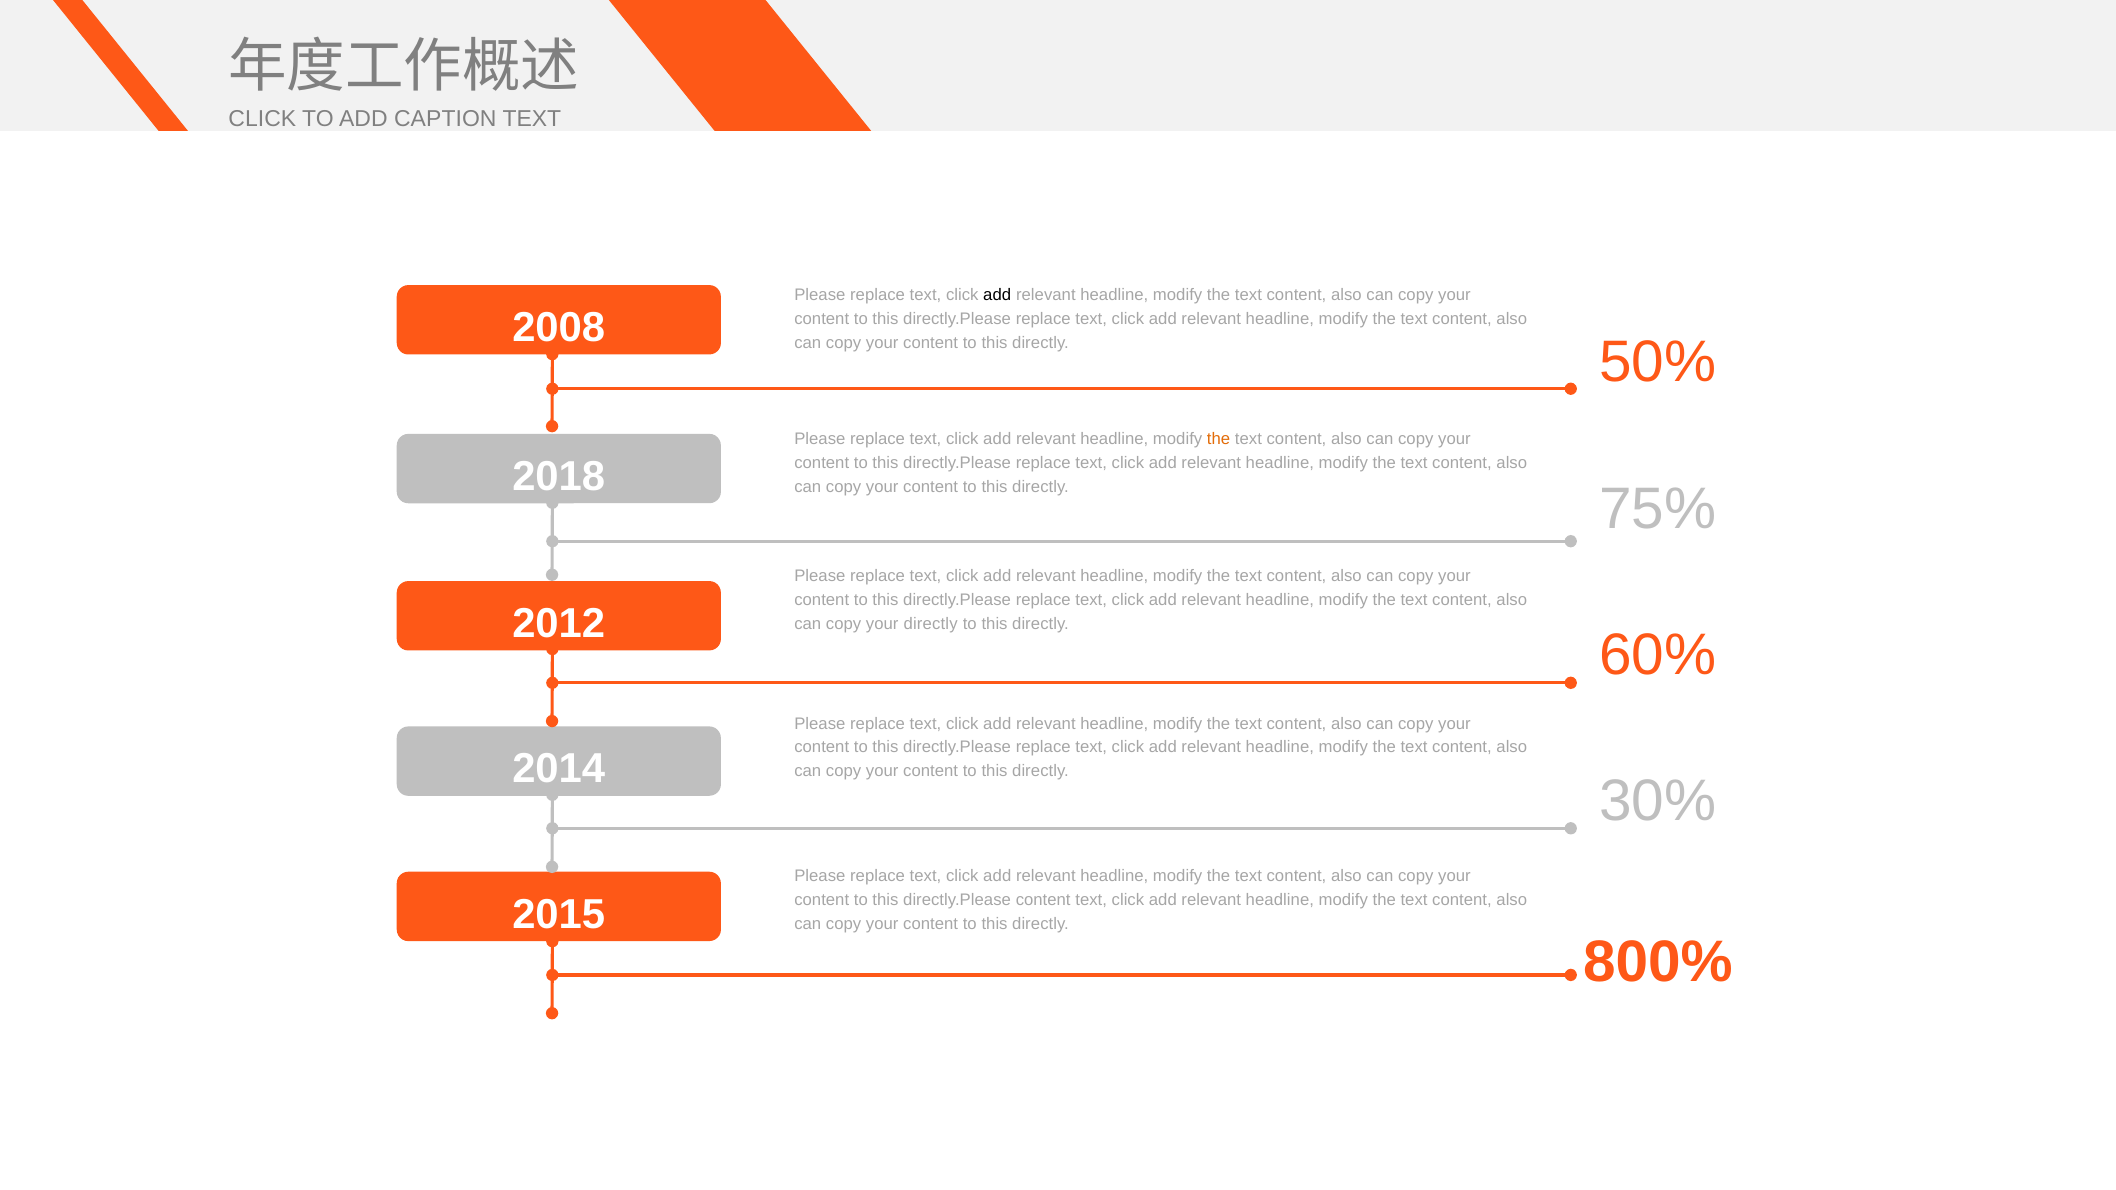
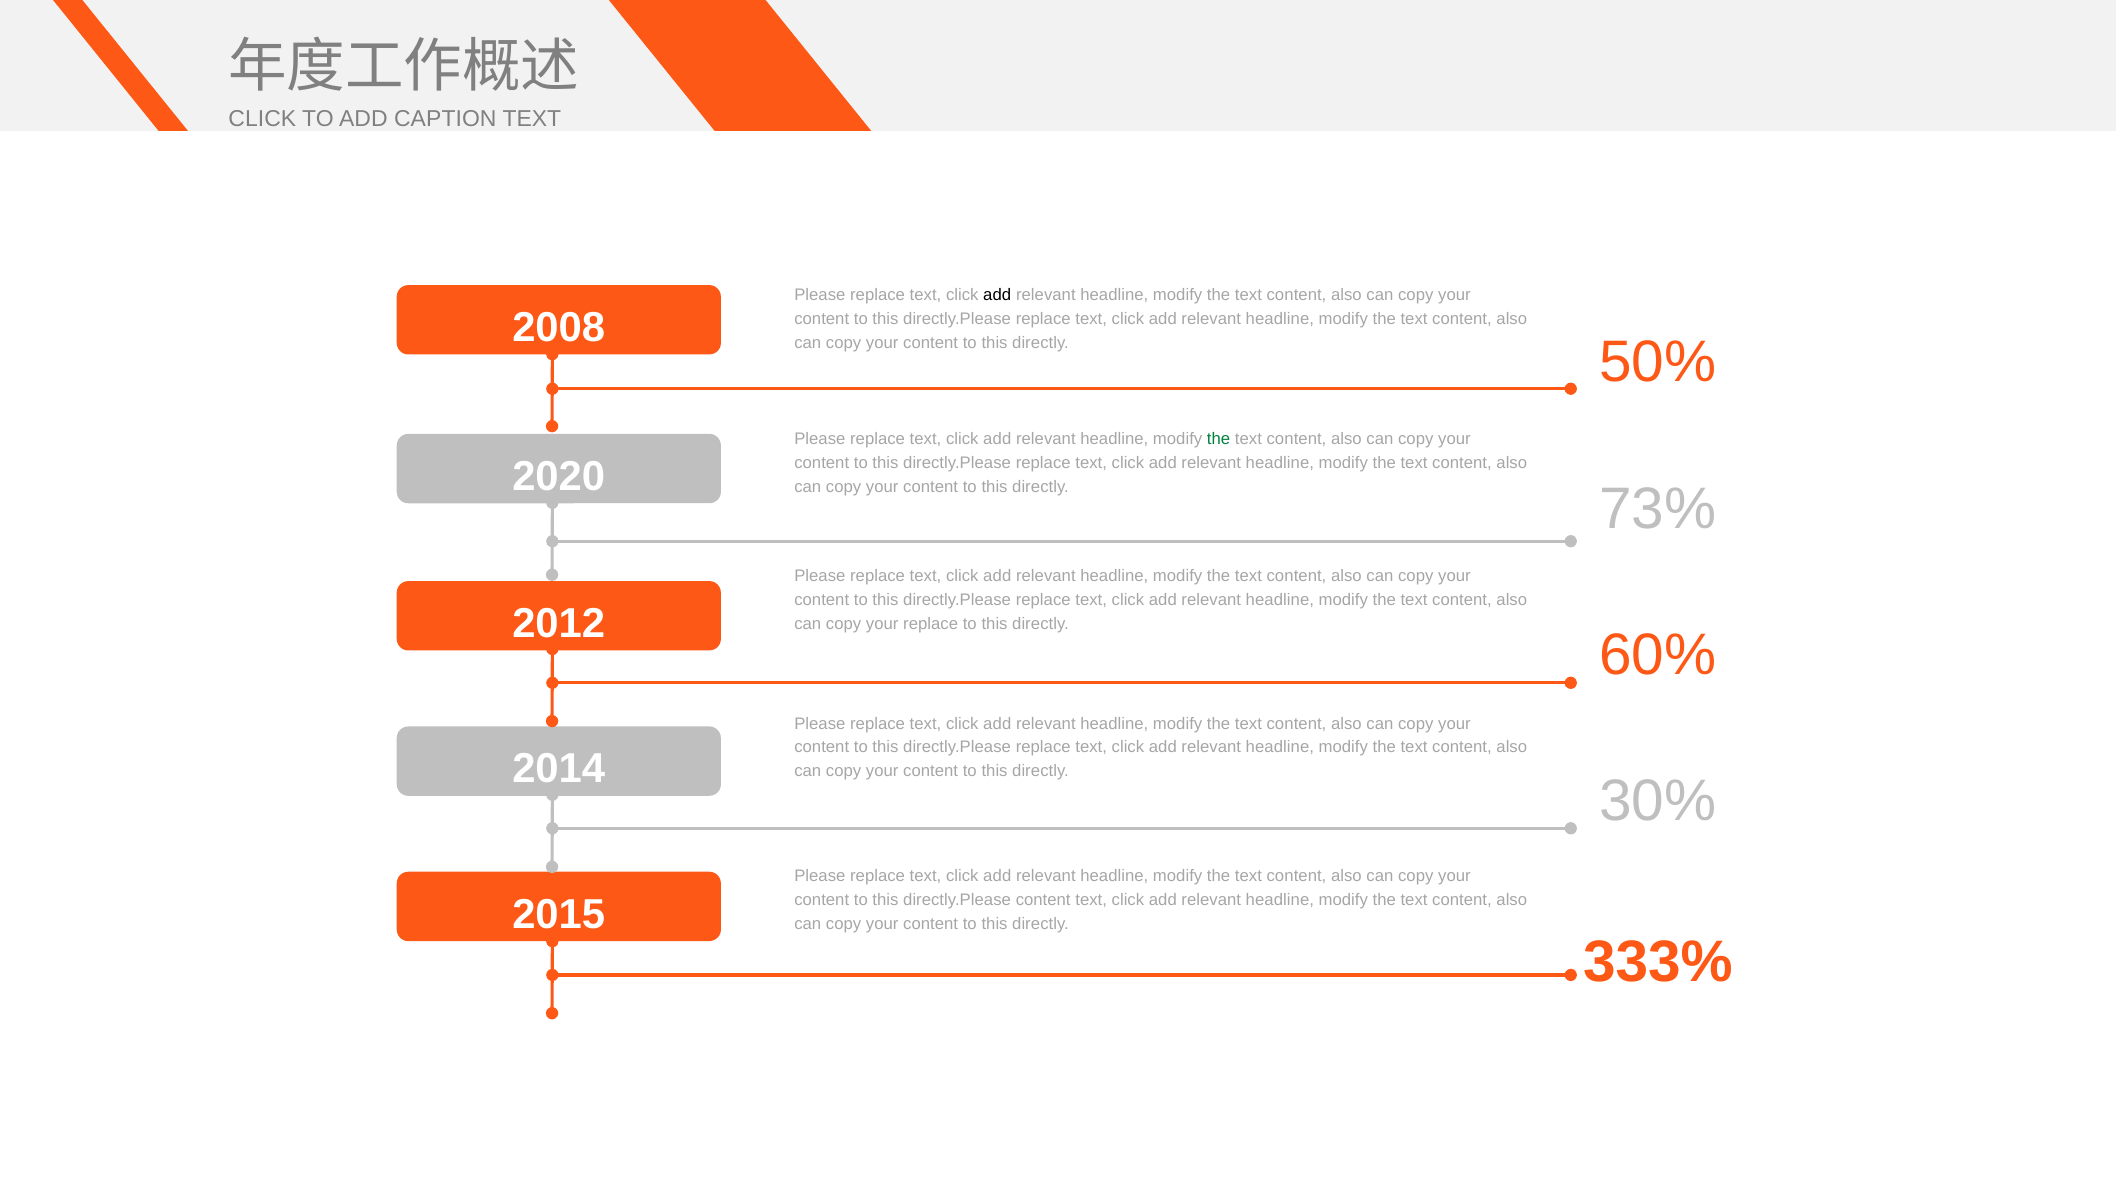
the colour: orange -> green (1219, 439)
2018: 2018 -> 2020 (559, 477)
75%: 75% -> 73% (1658, 509)
your directly: directly -> replace (931, 624)
800%: 800% -> 333% (1658, 962)
